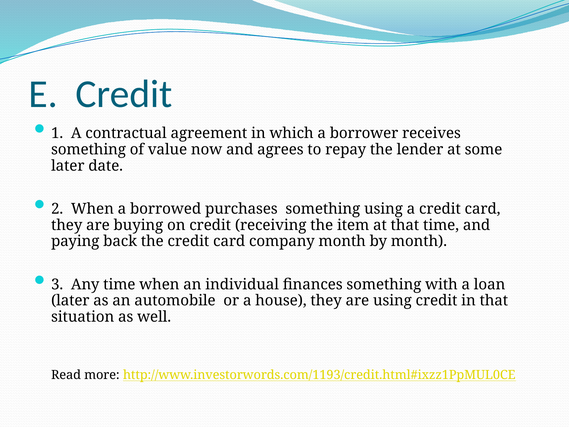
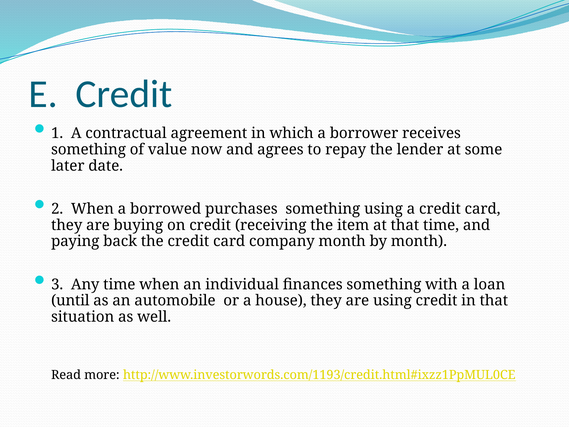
later: later -> until (70, 300)
